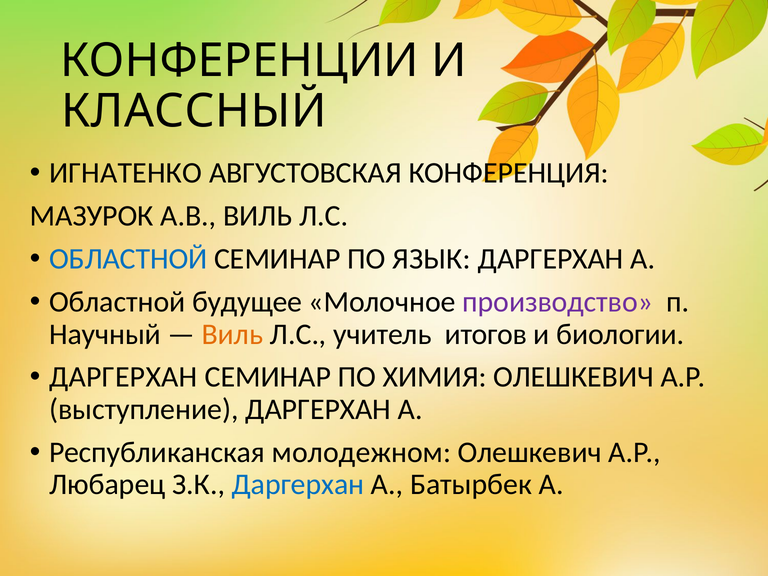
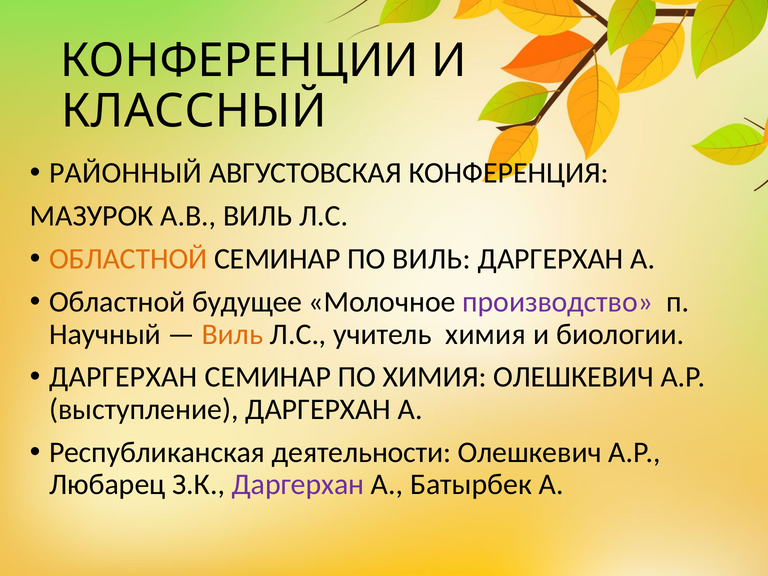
ИГНАТЕНКО: ИГНАТЕНКО -> РАЙОННЫЙ (126, 173)
ОБЛАСТНОЙ colour: blue -> orange (128, 259)
ПО ЯЗЫК: ЯЗЫК -> ВИЛЬ (432, 259)
учитель итогов: итогов -> химия (486, 334)
молодежном: молодежном -> деятельности (362, 452)
Даргерхан colour: blue -> purple (298, 485)
